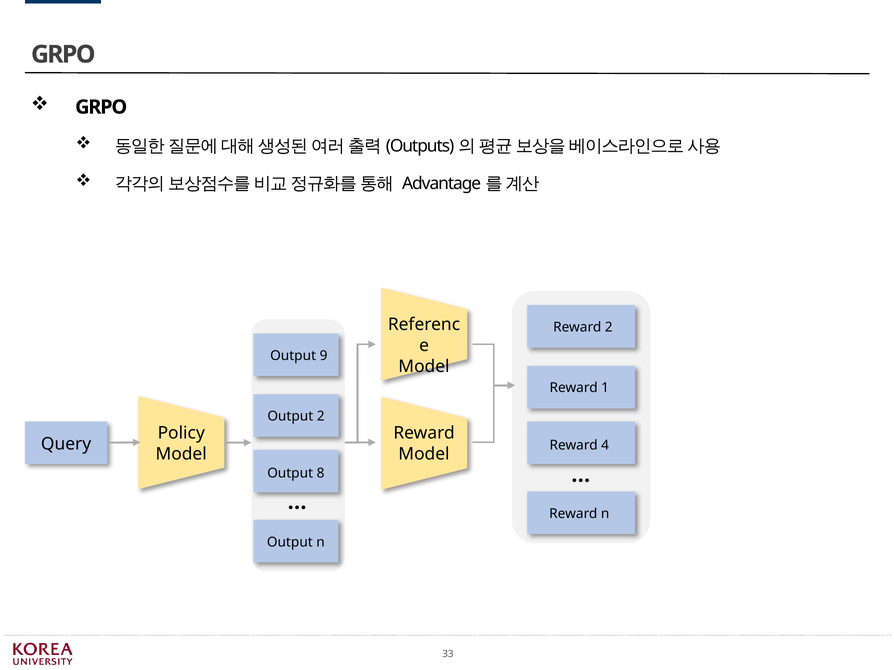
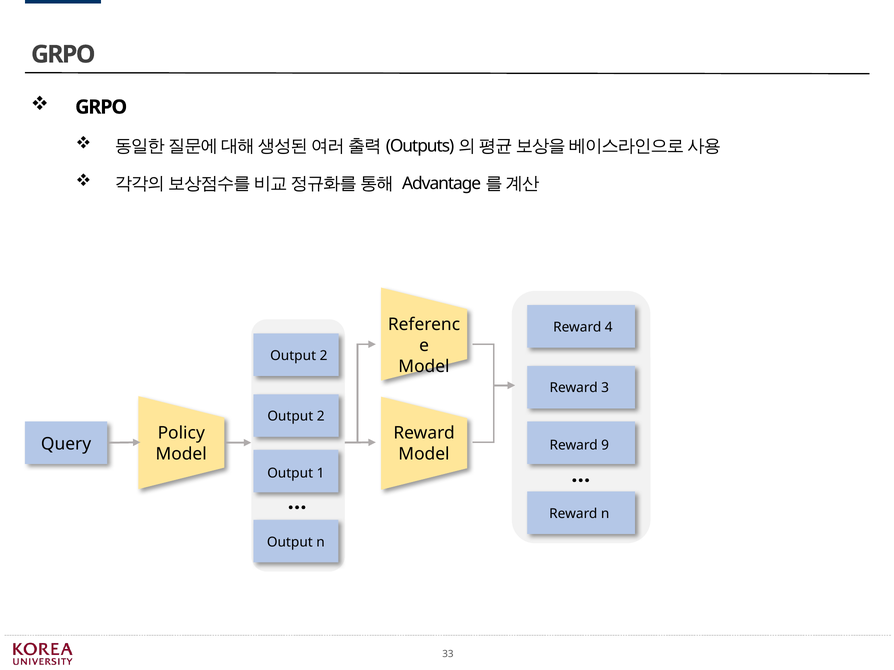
Reward 2: 2 -> 4 (609, 328)
9: 9 -> 2 (324, 356)
1: 1 -> 3 (605, 388)
4: 4 -> 9 (605, 445)
8: 8 -> 1 (321, 474)
